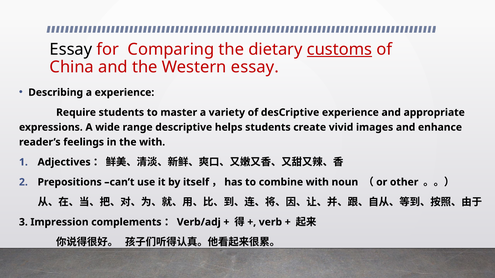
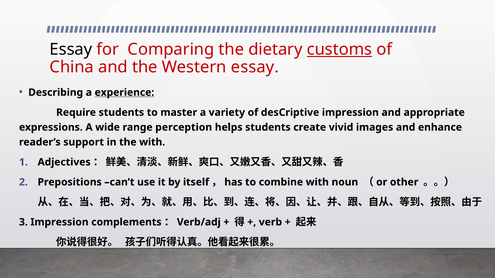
experience underline: none -> present (124, 93)
desCriptive experience: experience -> impression (350, 113)
range descriptive: descriptive -> perception (184, 127)
feelings: feelings -> support (84, 142)
